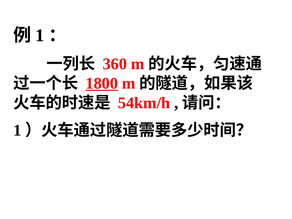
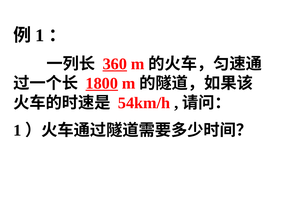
360 underline: none -> present (115, 64)
